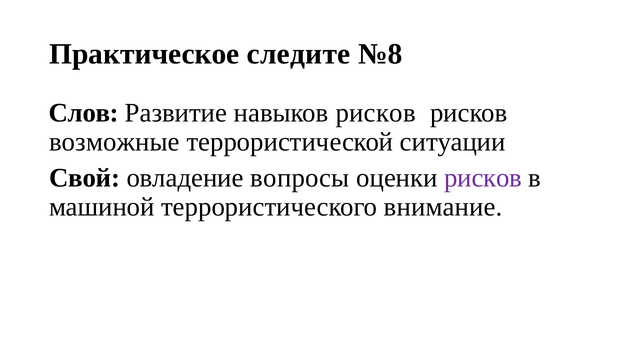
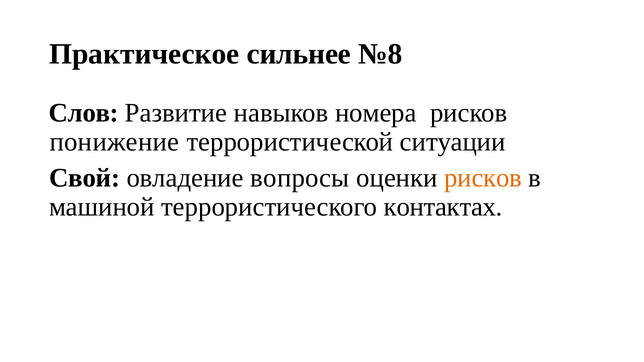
следите: следите -> сильнее (299, 54)
навыков рисков: рисков -> номера (376, 113)
возможные: возможные -> понижение (114, 142)
рисков colour: purple -> orange (483, 178)
внимание: внимание -> контактах (443, 207)
